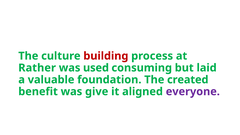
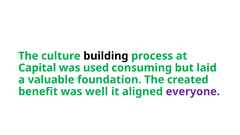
building colour: red -> black (106, 56)
Rather: Rather -> Capital (37, 68)
give: give -> well (97, 92)
